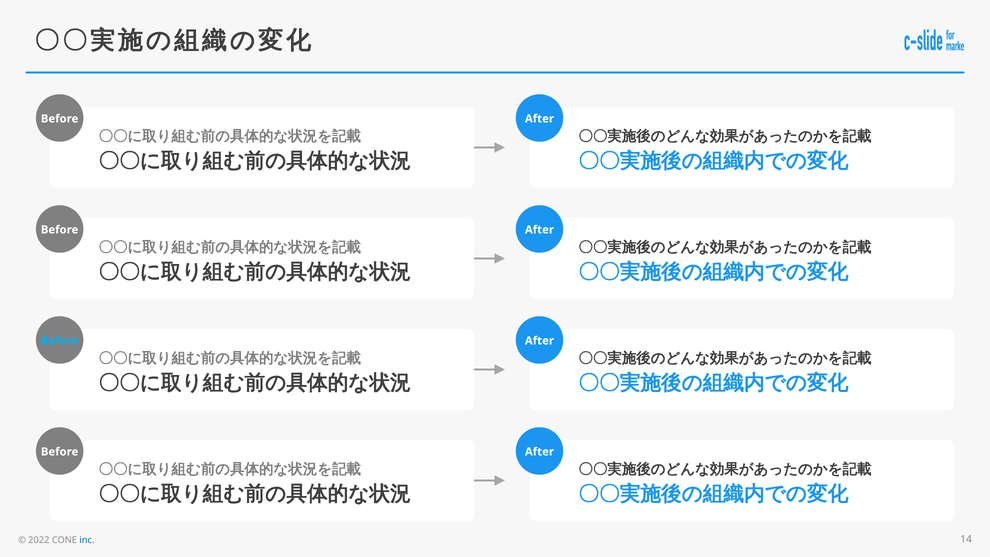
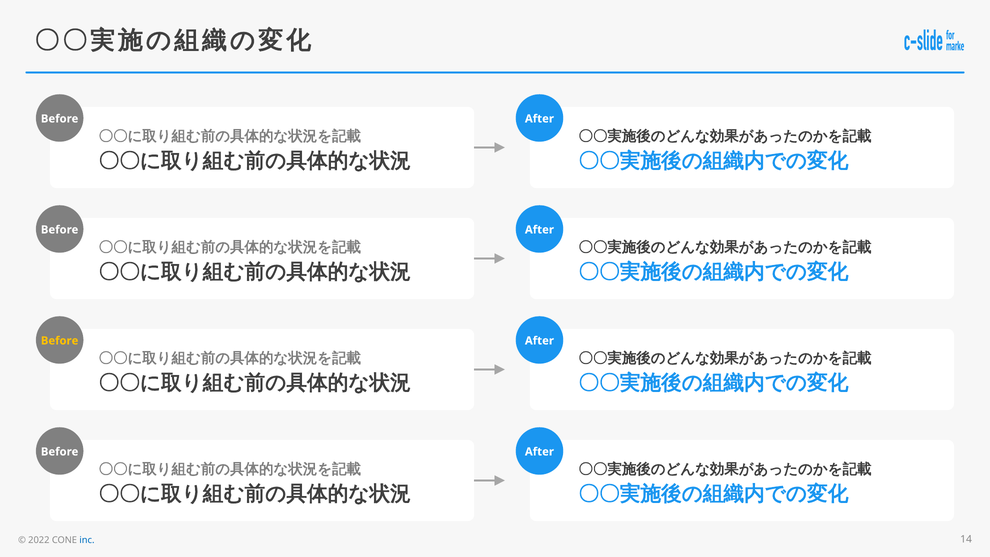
Before colour: light blue -> yellow (60, 341)
